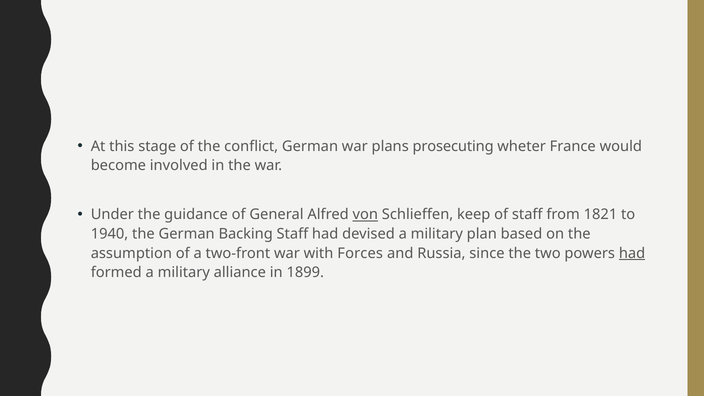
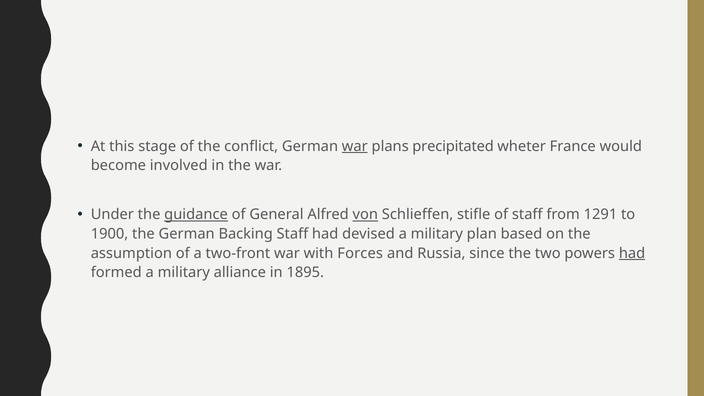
war underline: none -> present (355, 146)
prosecuting: prosecuting -> precipitated (453, 146)
guidance underline: none -> present (196, 215)
keep: keep -> stifle (474, 215)
1821: 1821 -> 1291 (600, 215)
1940: 1940 -> 1900 (110, 234)
1899: 1899 -> 1895 (305, 273)
